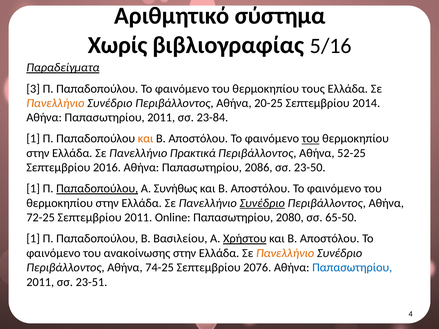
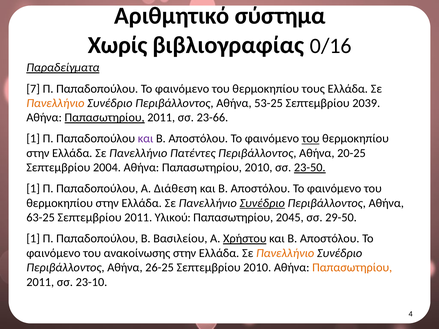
5/16: 5/16 -> 0/16 (331, 46)
3: 3 -> 7 (33, 89)
20-25: 20-25 -> 53-25 (269, 103)
2014: 2014 -> 2039 (366, 103)
Παπασωτηρίου underline: none -> present (105, 118)
23-84: 23-84 -> 23-66 (212, 118)
και colour: orange -> purple (146, 139)
Πρακτικά: Πρακτικά -> Πατέντες (193, 153)
52-25: 52-25 -> 20-25 (351, 153)
2016: 2016 -> 2004 (107, 168)
Παπασωτηρίου 2086: 2086 -> 2010 (259, 168)
23-50 underline: none -> present (310, 168)
Παπαδοπούλου underline: present -> none (97, 189)
Συνήθως: Συνήθως -> Διάθεση (175, 189)
72-25: 72-25 -> 63-25 (41, 218)
Online: Online -> Υλικού (173, 218)
2080: 2080 -> 2045 (290, 218)
65-50: 65-50 -> 29-50 (341, 218)
74-25: 74-25 -> 26-25 (160, 268)
Σεπτεμβρίου 2076: 2076 -> 2010 (257, 268)
Παπασωτηρίου colour: blue -> orange (352, 268)
23-51: 23-51 -> 23-10 (91, 282)
